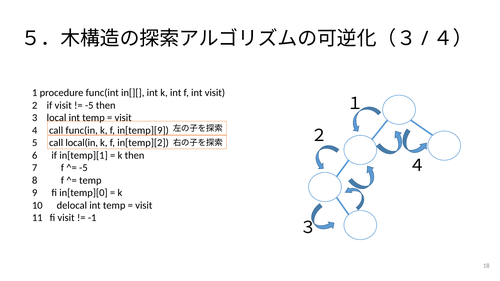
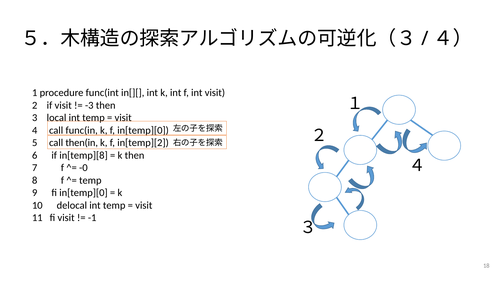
-5: -5 -> -3 (89, 105)
f in[temp][9: in[temp][9 -> in[temp][0 (143, 130)
local(in: local(in -> then(in (82, 143)
in[temp][1: in[temp][1 -> in[temp][8 (84, 155)
-5: -5 -> -0 (83, 168)
